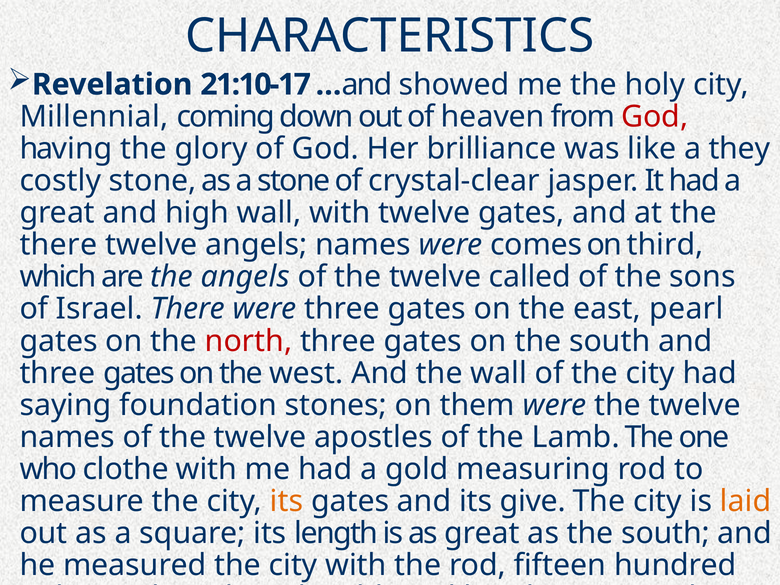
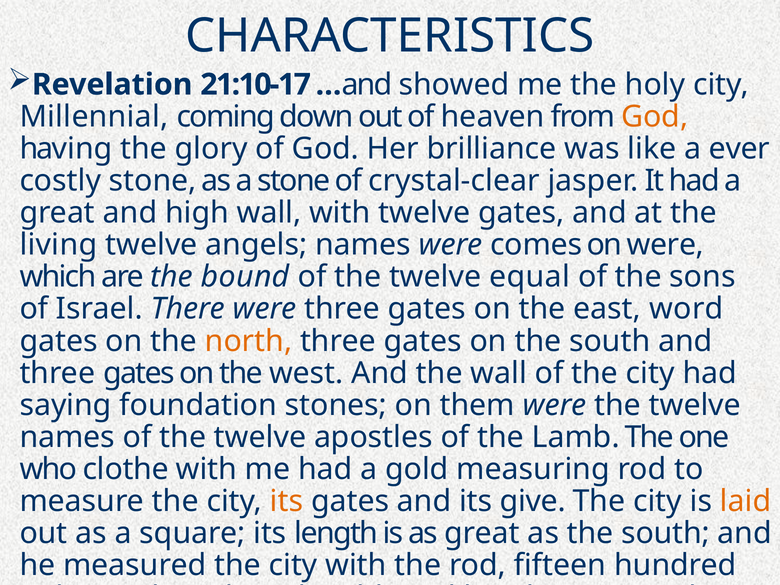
God colour: red -> orange (655, 117)
they: they -> ever (739, 149)
there: there -> living (58, 245)
on third: third -> were (665, 245)
the angels: angels -> bound (245, 277)
twelve called: called -> equal (530, 277)
pearl: pearl -> word (686, 309)
north colour: red -> orange (249, 341)
